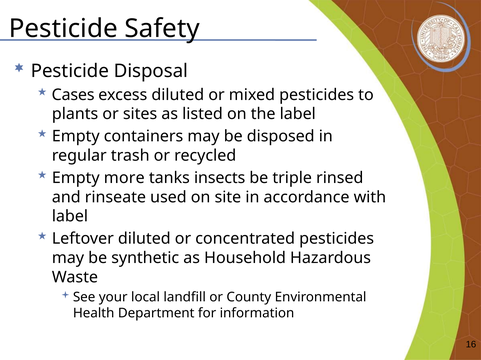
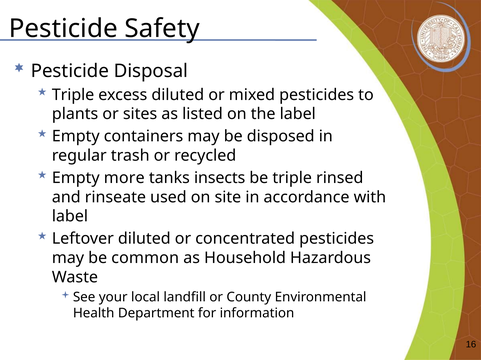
Cases: Cases -> Triple (73, 95)
synthetic: synthetic -> common (145, 258)
